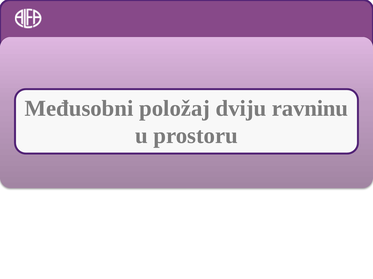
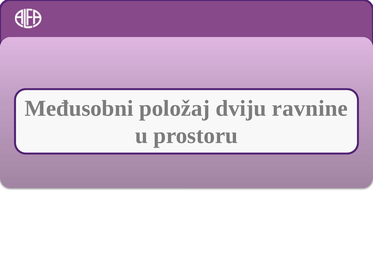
ravninu: ravninu -> ravnine (310, 109)
